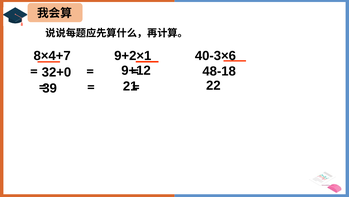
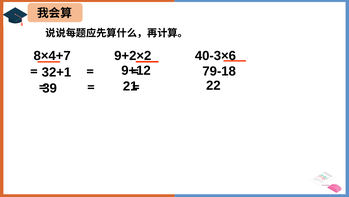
9+2×1: 9+2×1 -> 9+2×2 (133, 56)
48-18: 48-18 -> 79-18 (219, 71)
32+0: 32+0 -> 32+1 (56, 72)
